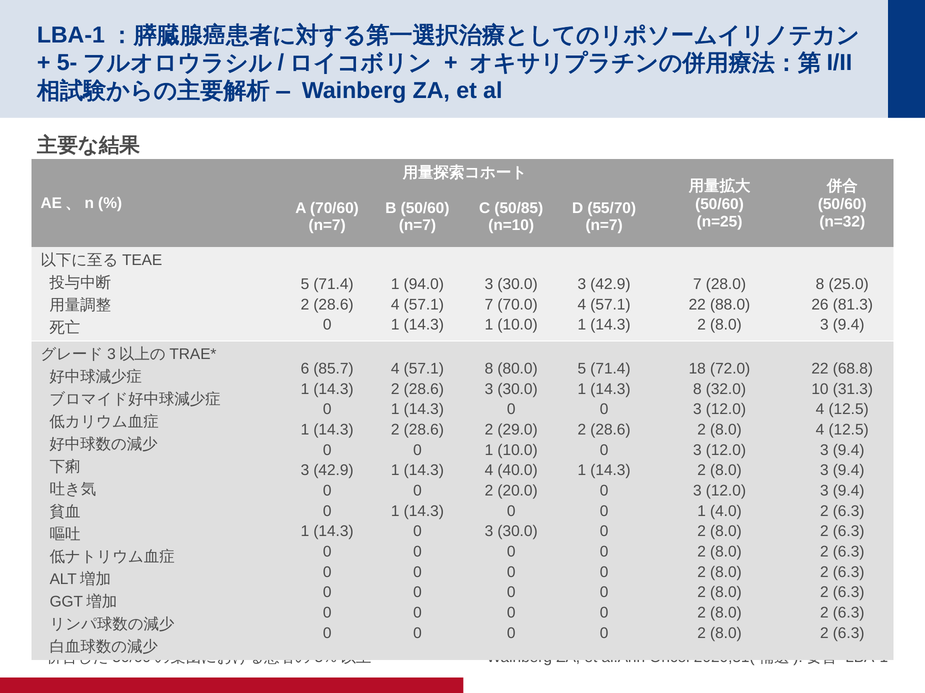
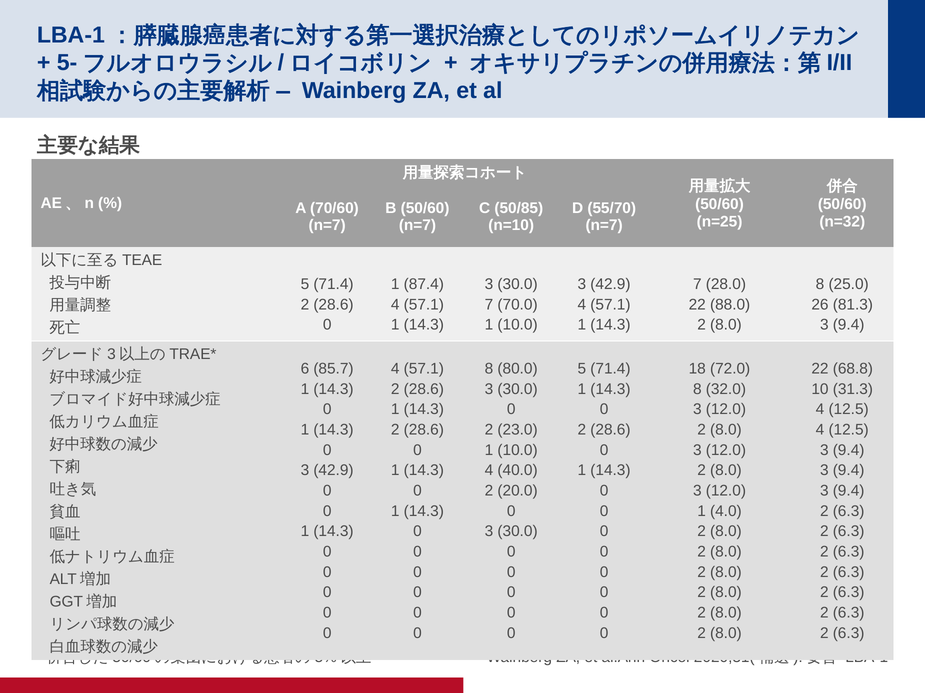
94.0: 94.0 -> 87.4 (424, 284)
29.0: 29.0 -> 23.0 (518, 430)
